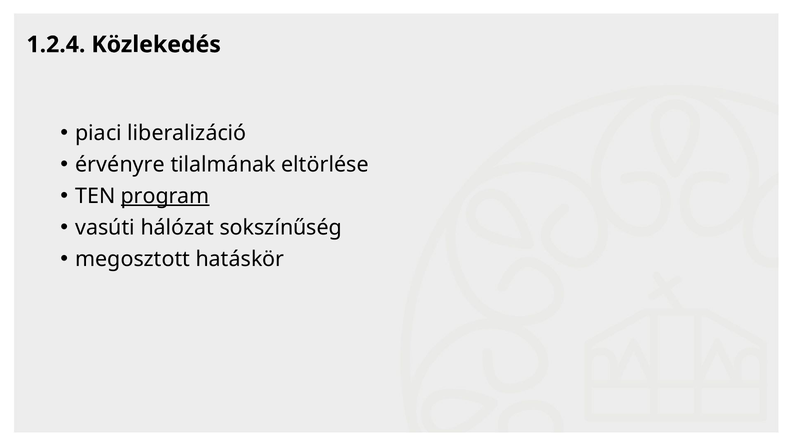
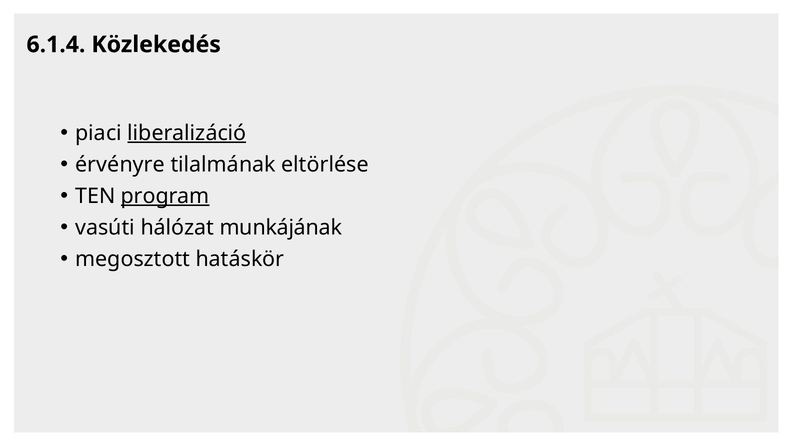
1.2.4: 1.2.4 -> 6.1.4 (56, 45)
liberalizáció underline: none -> present (187, 133)
sokszínűség: sokszínűség -> munkájának (281, 227)
